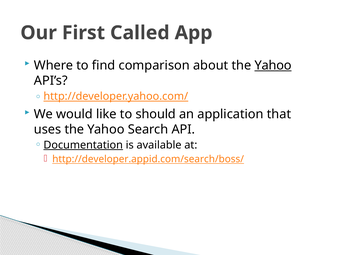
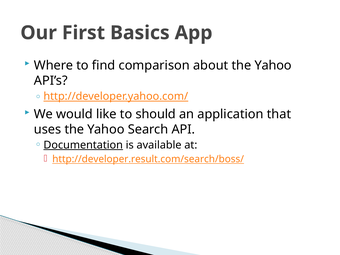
Called: Called -> Basics (140, 33)
Yahoo underline: present -> none (273, 65)
http://developer.appid.com/search/boss/: http://developer.appid.com/search/boss/ -> http://developer.result.com/search/boss/ (148, 159)
